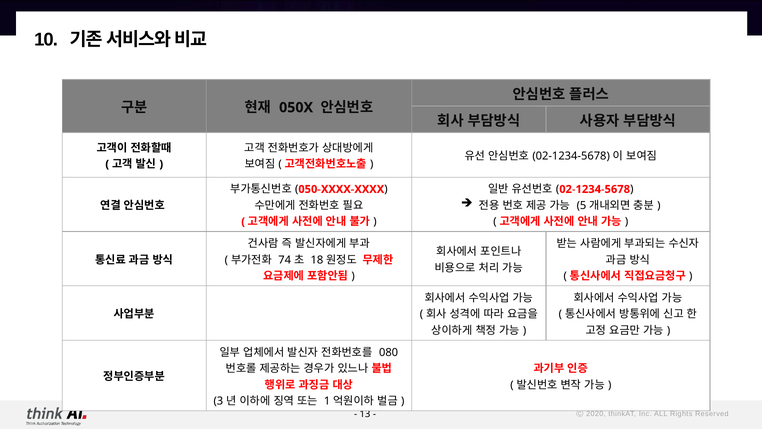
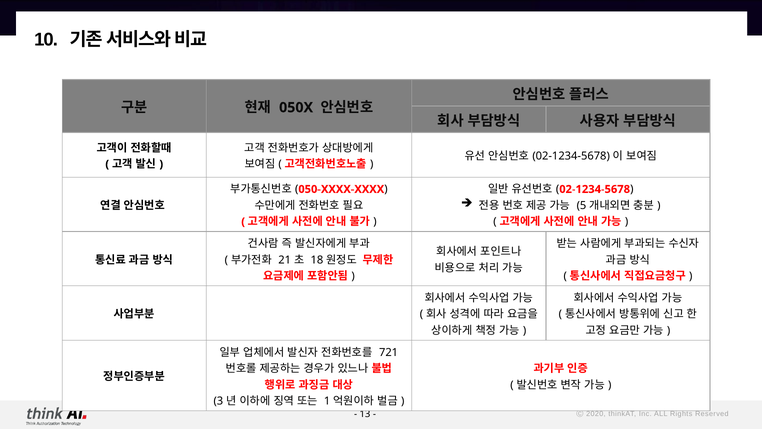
74: 74 -> 21 (285, 260)
080: 080 -> 721 (389, 352)
